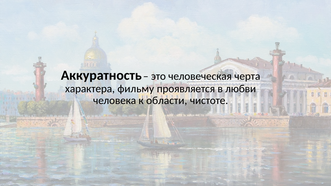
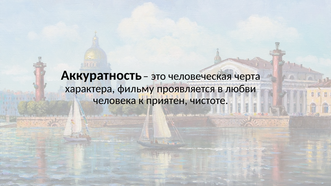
области: области -> приятен (167, 101)
